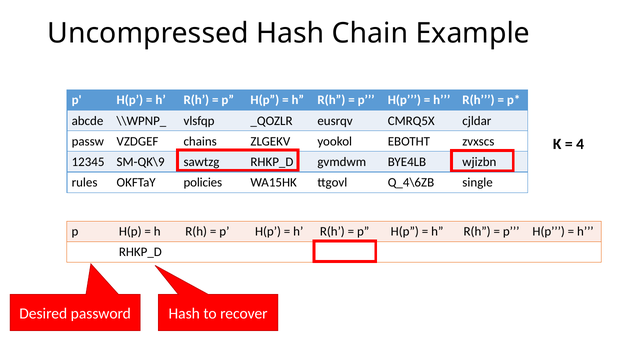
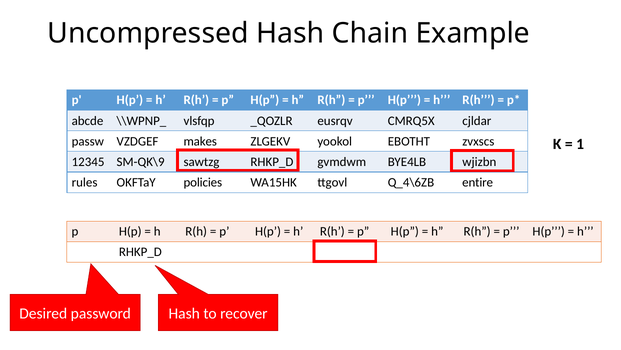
chains: chains -> makes (200, 141)
4: 4 -> 1 (580, 144)
single: single -> entire (478, 182)
